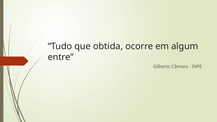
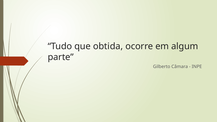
entre: entre -> parte (61, 57)
